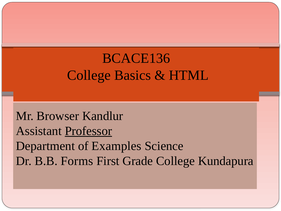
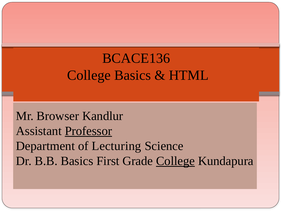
Examples: Examples -> Lecturing (116, 146)
B.B Forms: Forms -> Basics (77, 161)
College underline: none -> present (175, 161)
